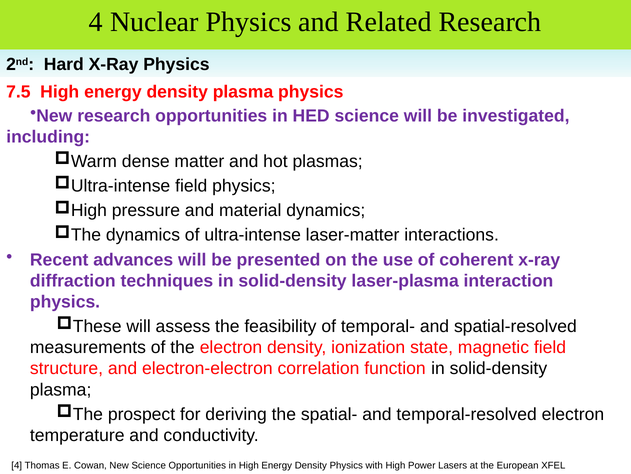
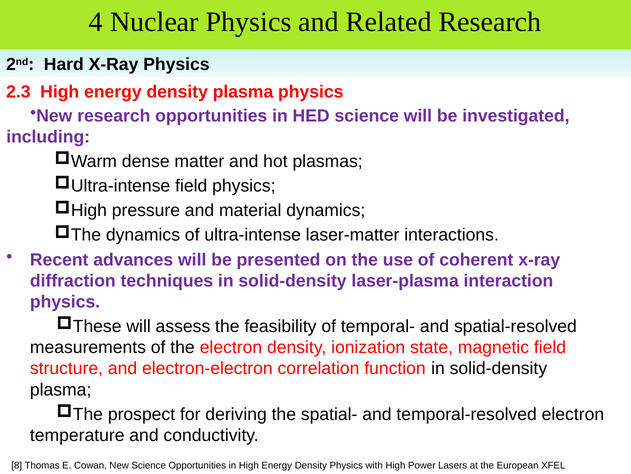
7.5: 7.5 -> 2.3 (18, 92)
4: 4 -> 8 (17, 465)
